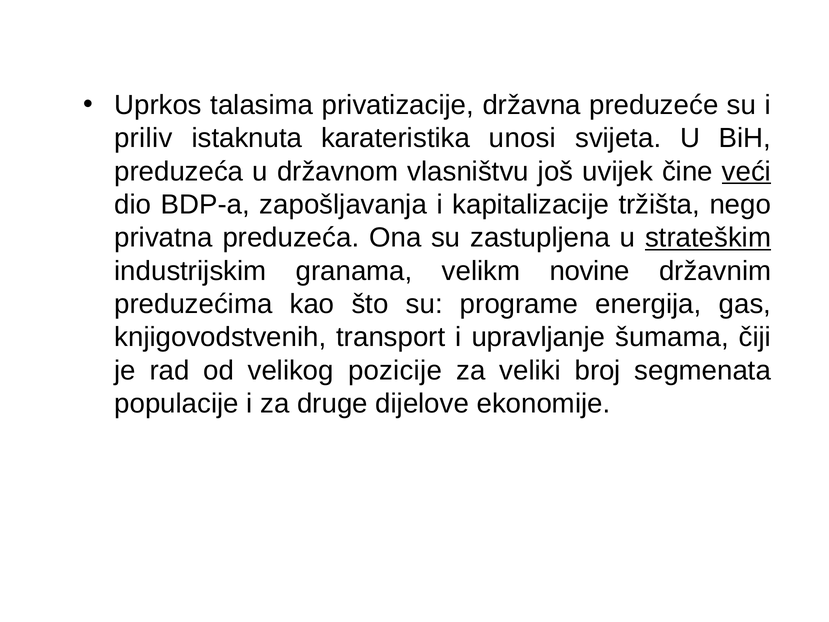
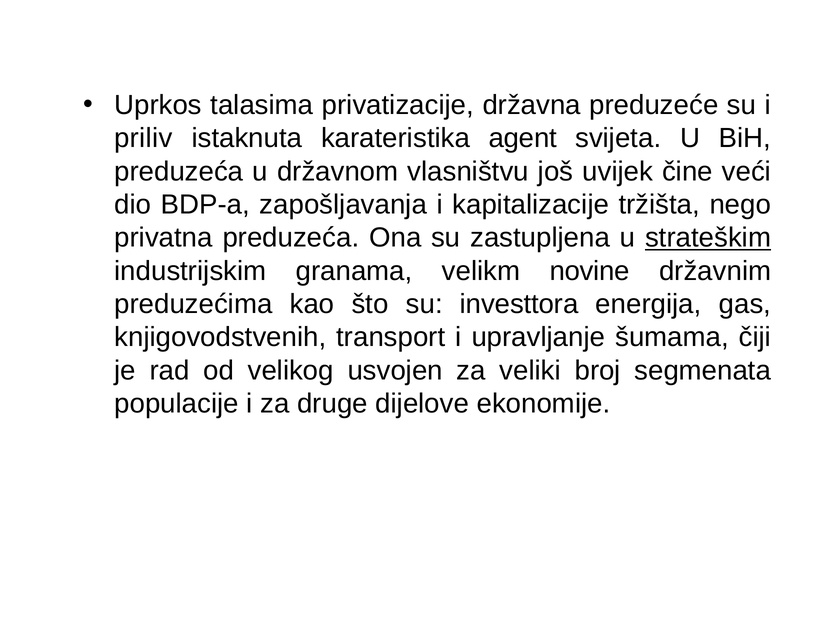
unosi: unosi -> agent (523, 138)
veći underline: present -> none (747, 171)
programe: programe -> investtora (519, 304)
pozicije: pozicije -> usvojen (395, 370)
